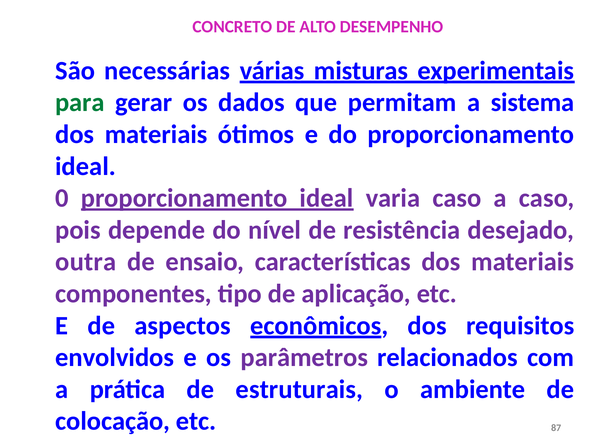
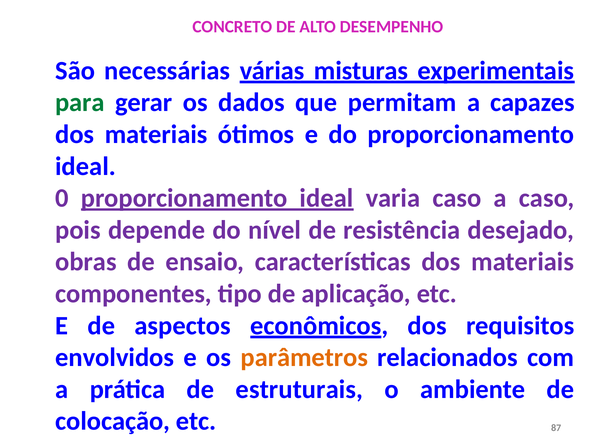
sistema: sistema -> capazes (532, 102)
outra: outra -> obras (86, 262)
parâmetros colour: purple -> orange (304, 357)
